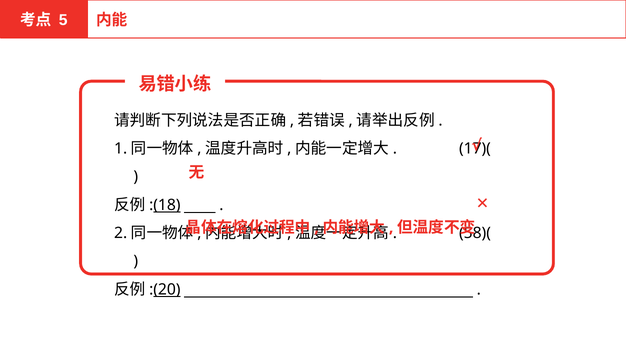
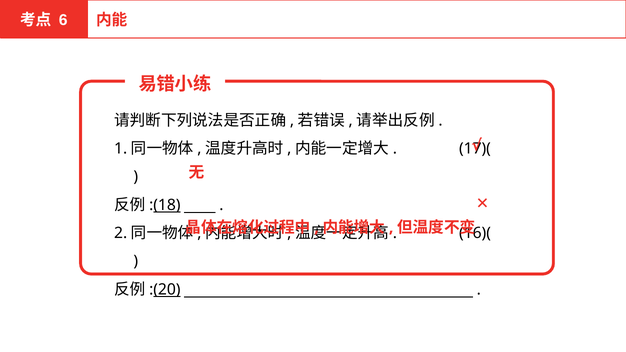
5: 5 -> 6 (63, 20)
58)(: 58)( -> 16)( (475, 233)
